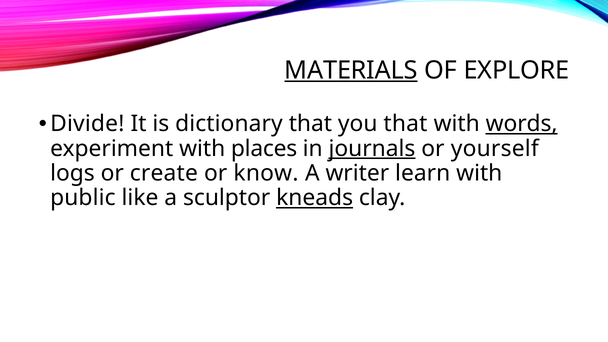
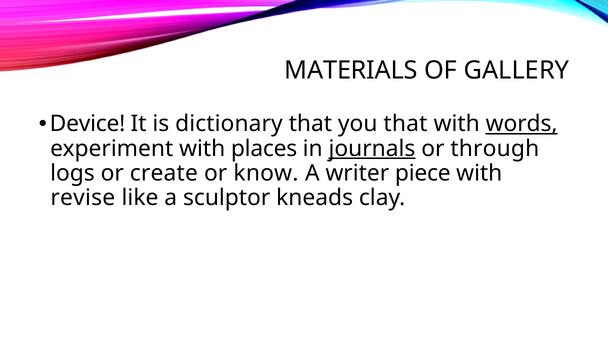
MATERIALS underline: present -> none (351, 70)
EXPLORE: EXPLORE -> GALLERY (516, 70)
Divide: Divide -> Device (88, 124)
yourself: yourself -> through (495, 149)
learn: learn -> piece (423, 173)
public: public -> revise (83, 198)
kneads underline: present -> none (315, 198)
